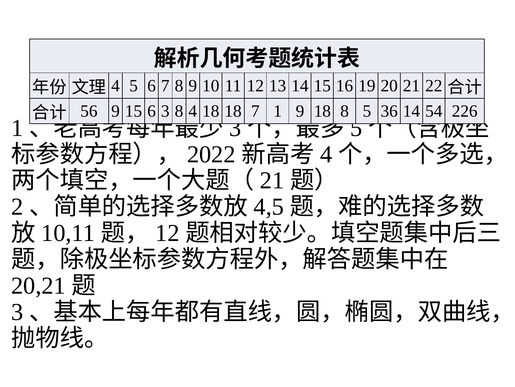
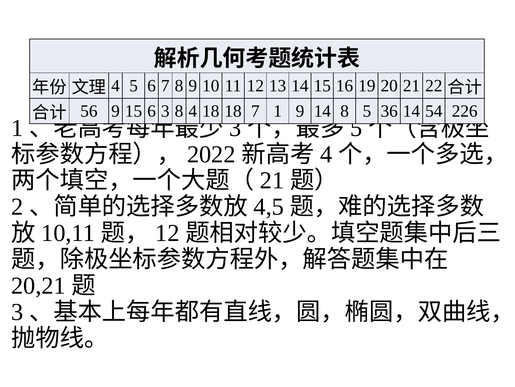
9 18: 18 -> 14 (322, 111)
